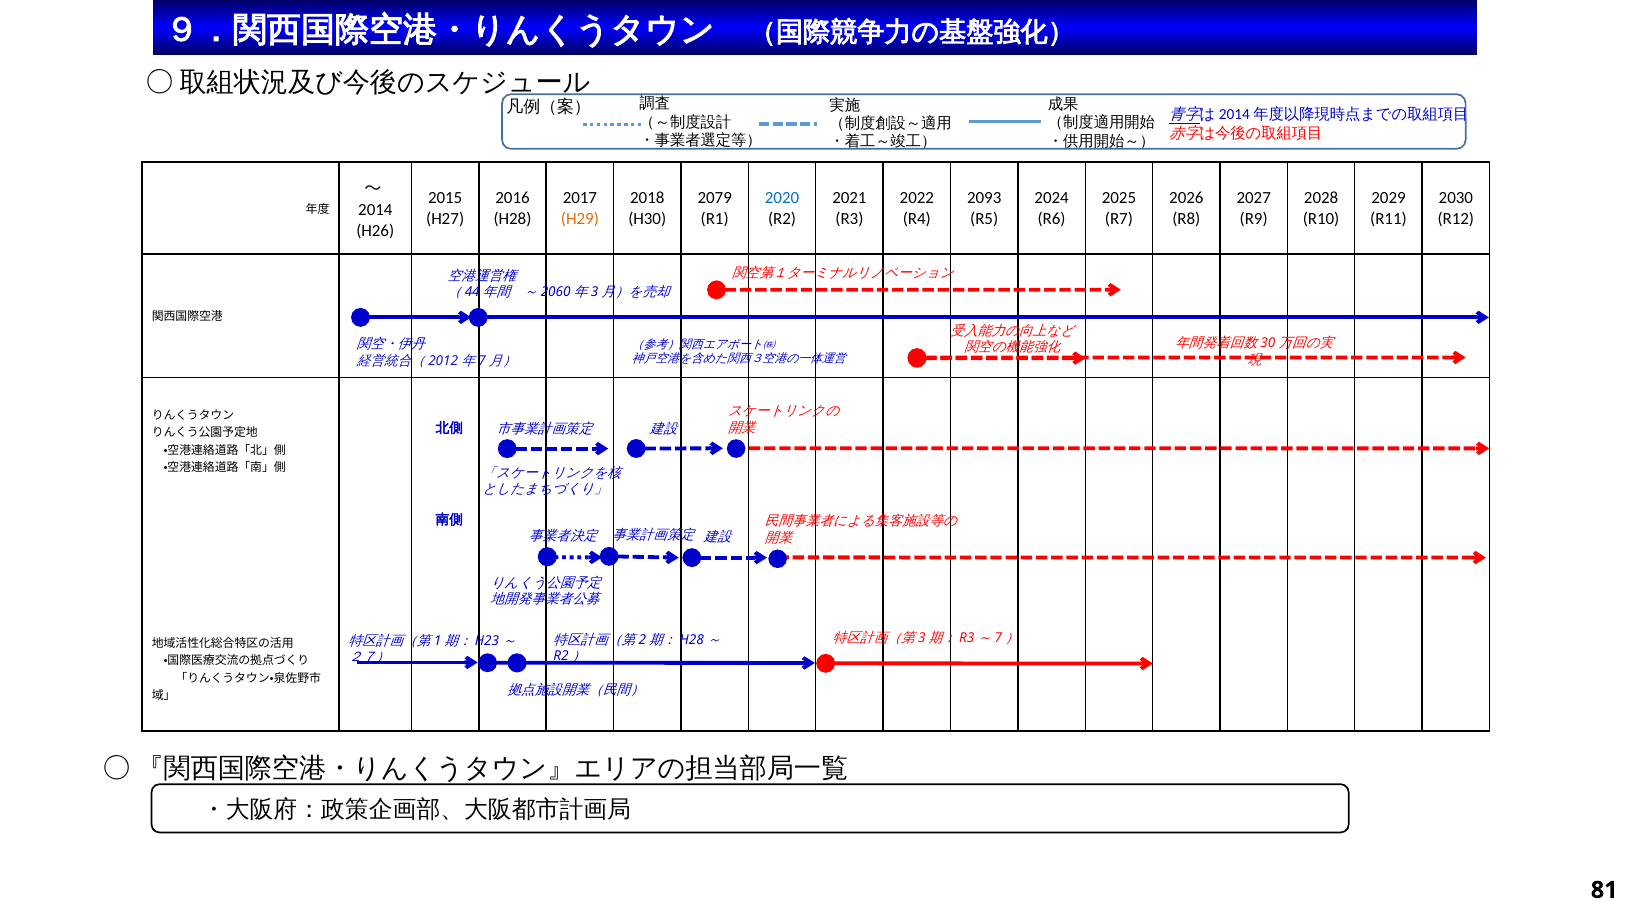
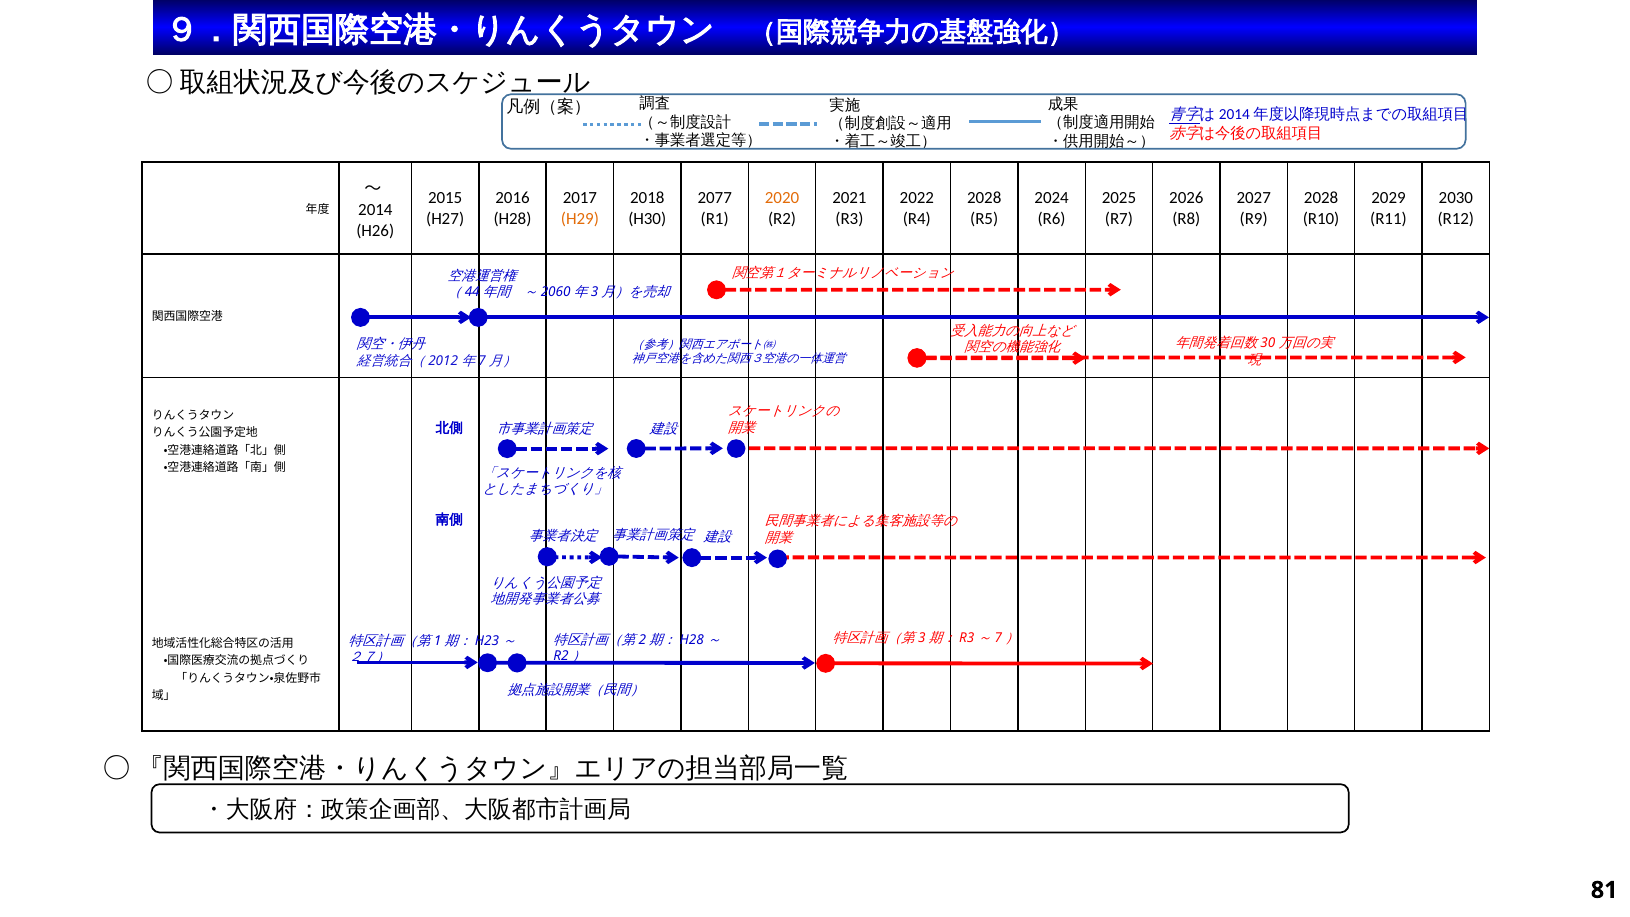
2079: 2079 -> 2077 (715, 198)
2020 colour: blue -> orange (782, 198)
2093: 2093 -> 2028 (984, 198)
